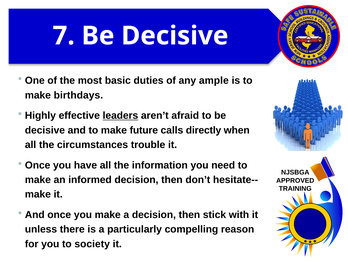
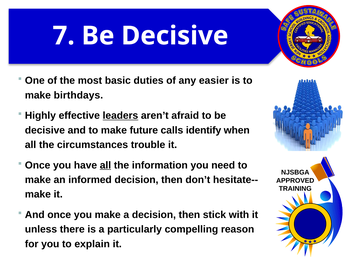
ample: ample -> easier (214, 81)
directly: directly -> identify (204, 130)
all underline: none -> present (105, 165)
society: society -> explain (92, 244)
